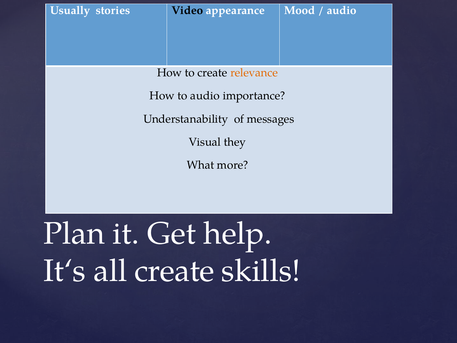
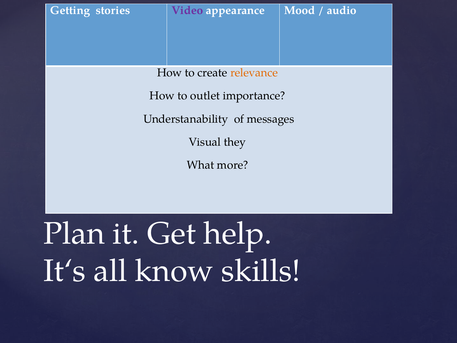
Usually: Usually -> Getting (70, 11)
Video colour: black -> purple (187, 11)
to audio: audio -> outlet (205, 96)
all create: create -> know (174, 271)
